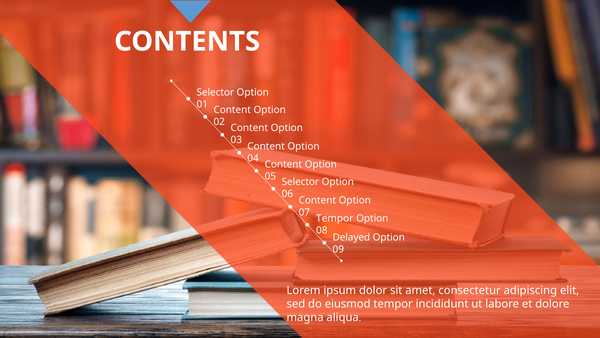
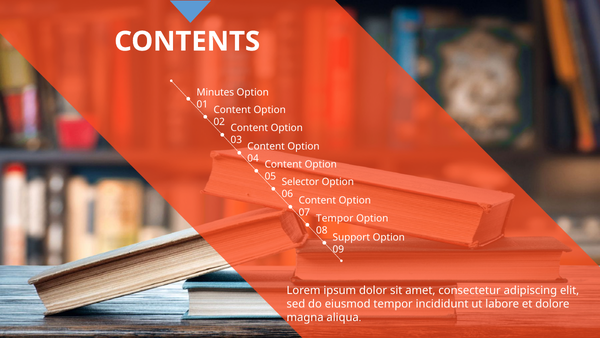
Selector: Selector -> Minutes (215, 92)
Delayed: Delayed -> Support (351, 237)
